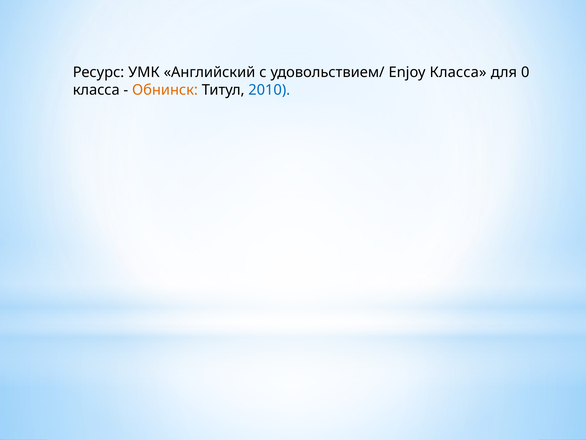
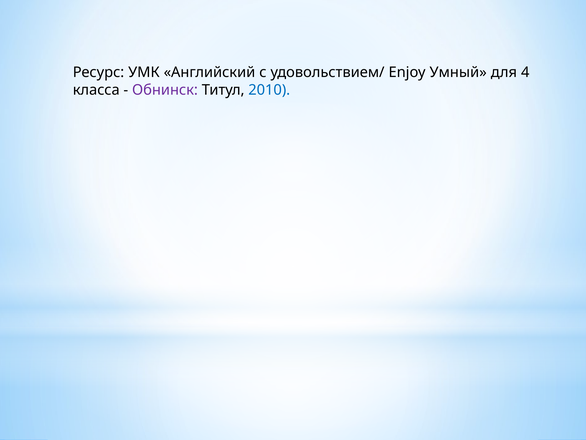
Enjoy Класса: Класса -> Умный (458, 72)
0: 0 -> 4 (525, 72)
Обнинск colour: orange -> purple (165, 90)
